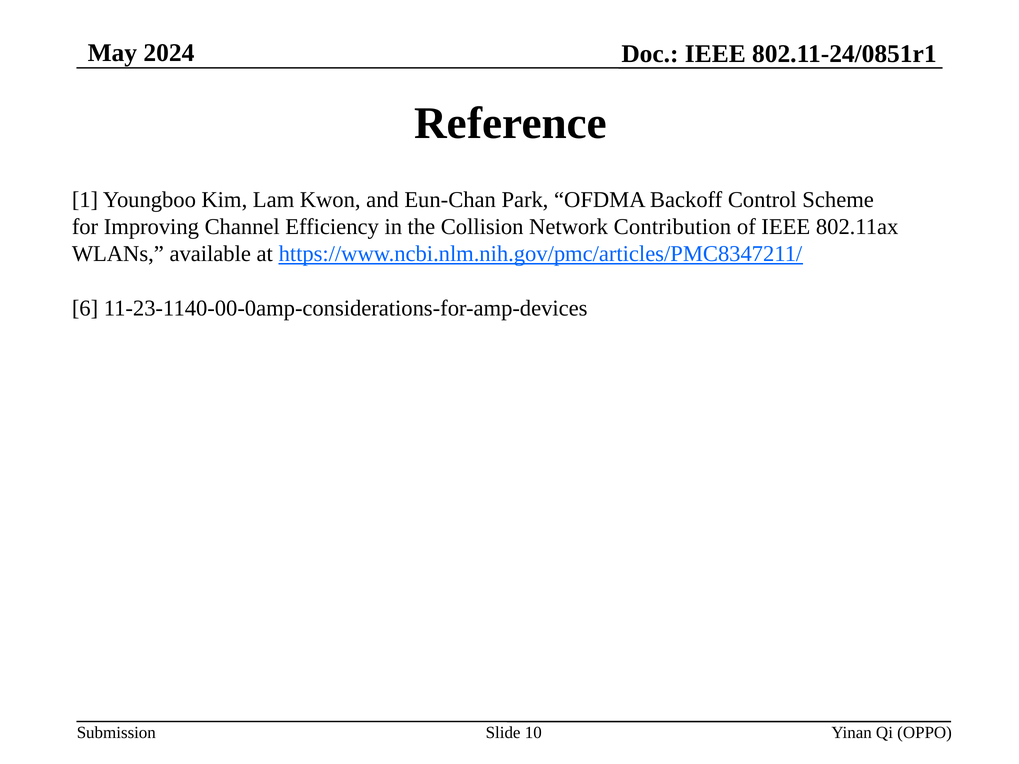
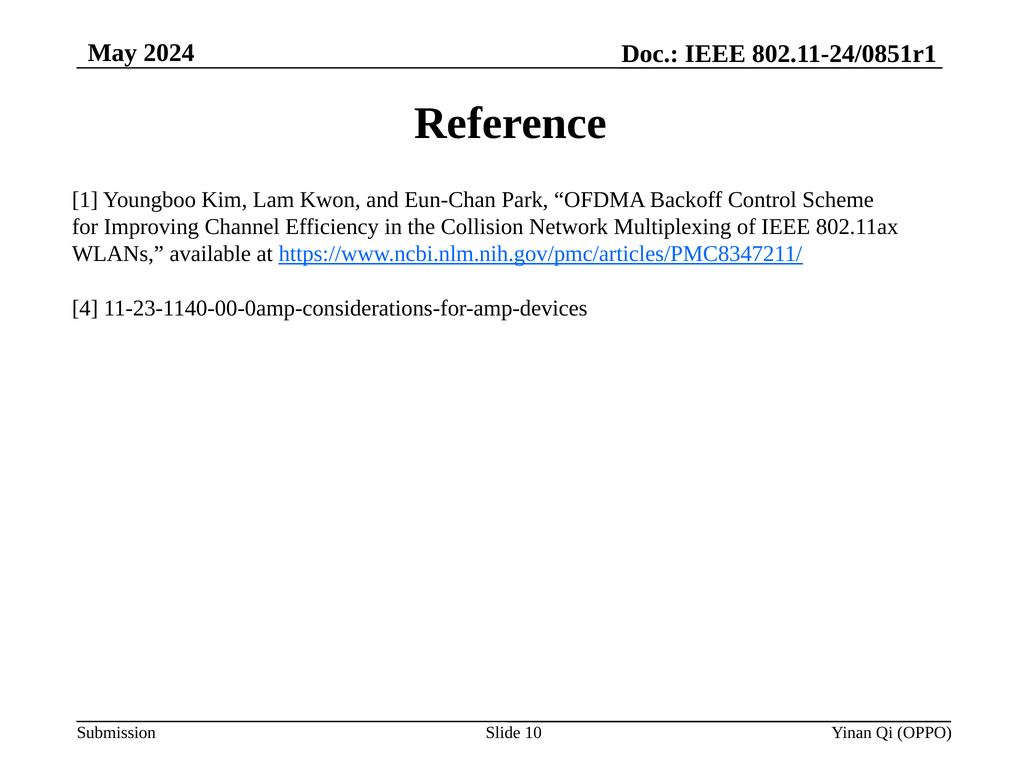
Contribution: Contribution -> Multiplexing (673, 227)
6: 6 -> 4 (85, 308)
